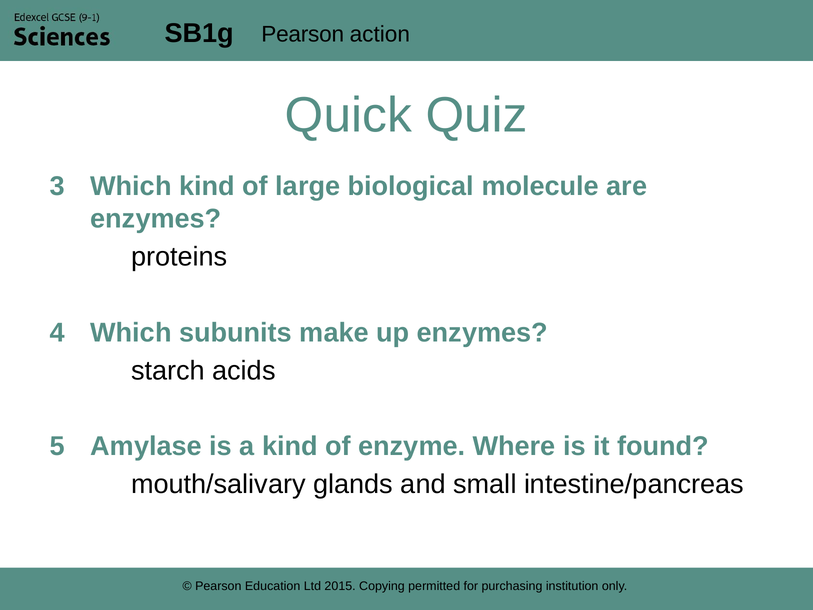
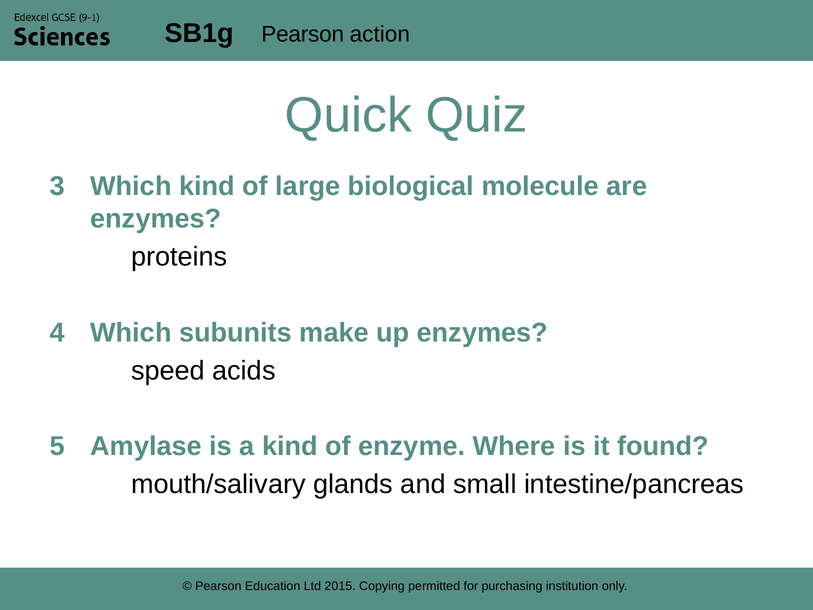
starch: starch -> speed (168, 371)
